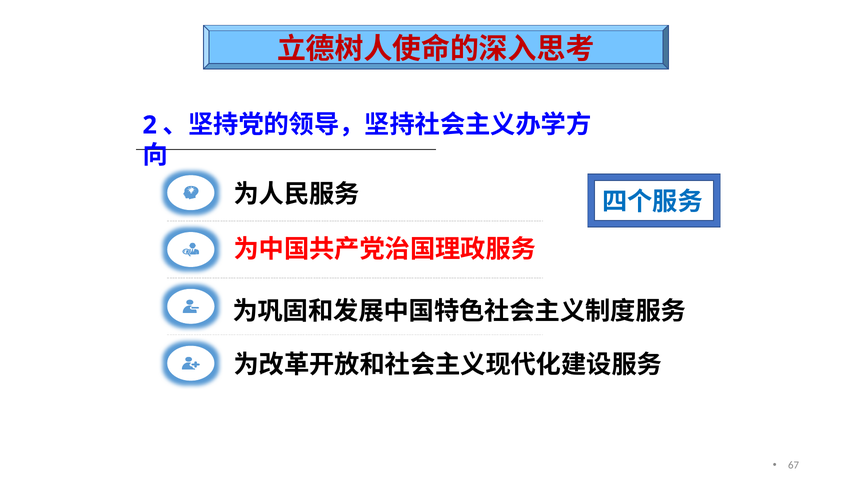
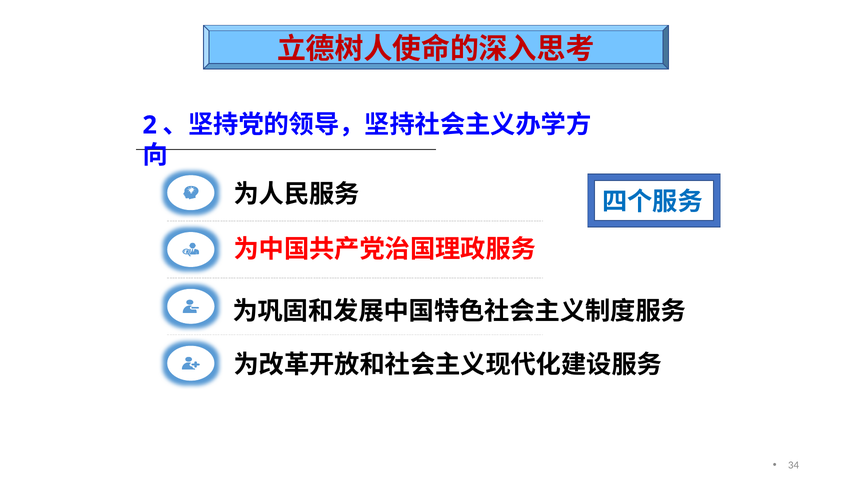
67: 67 -> 34 (794, 465)
